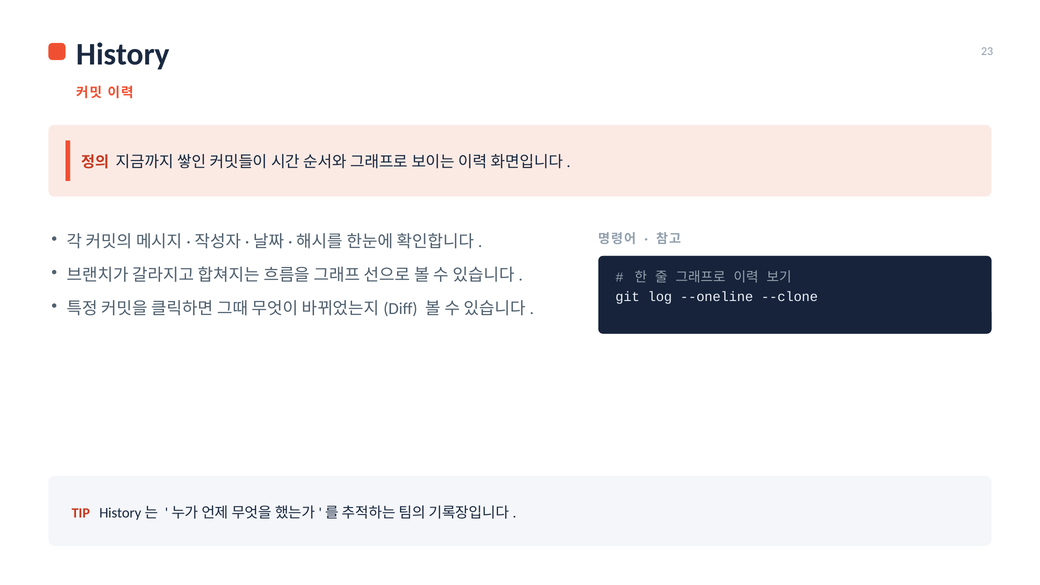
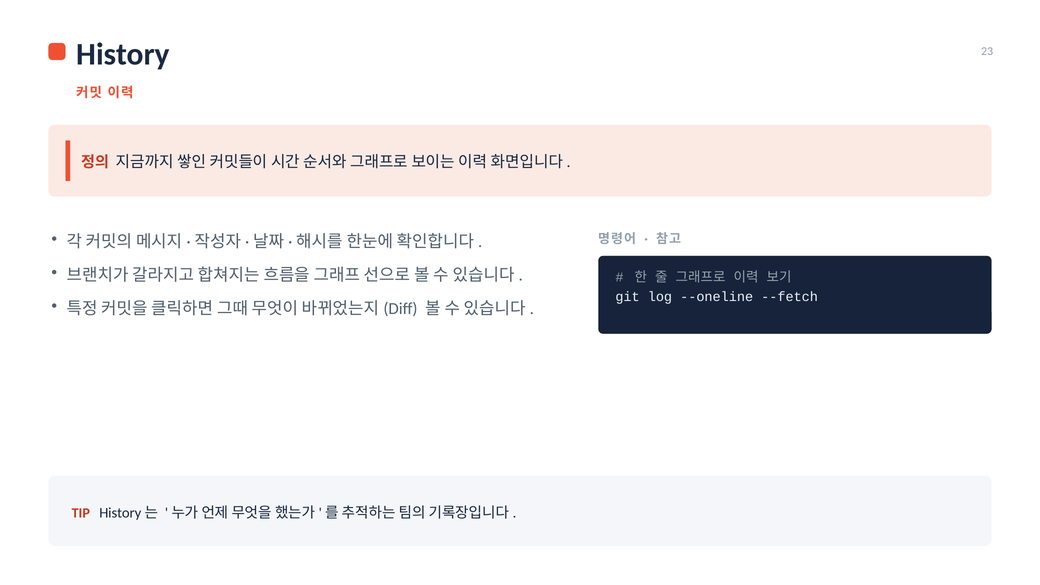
--clone: --clone -> --fetch (790, 297)
